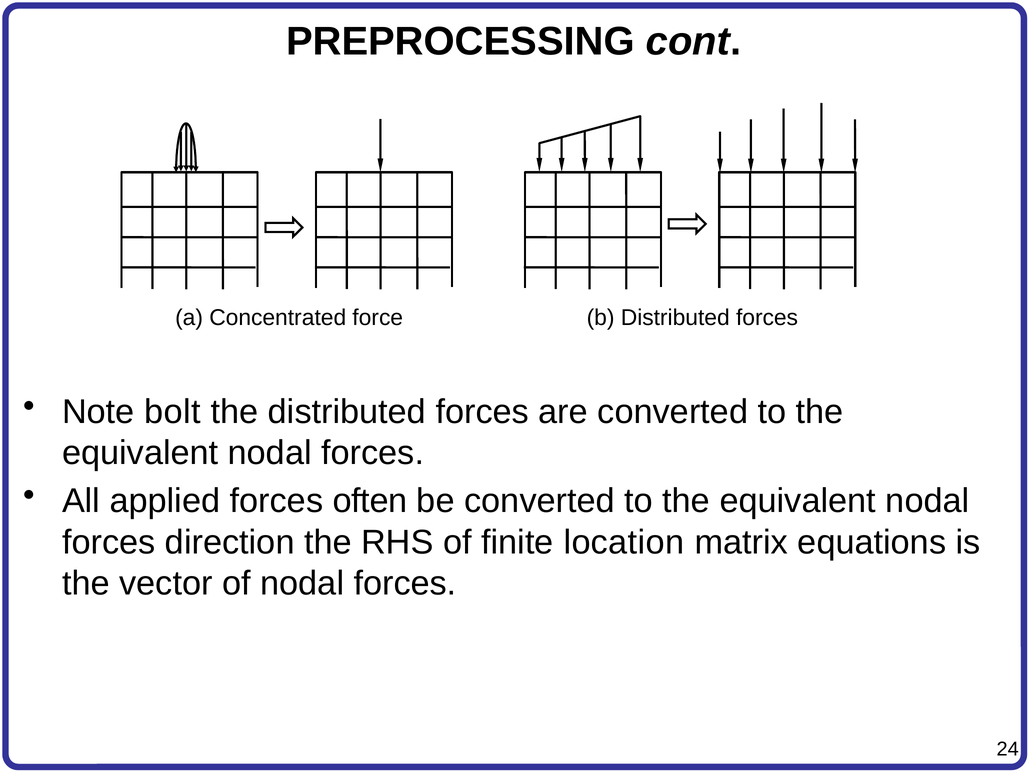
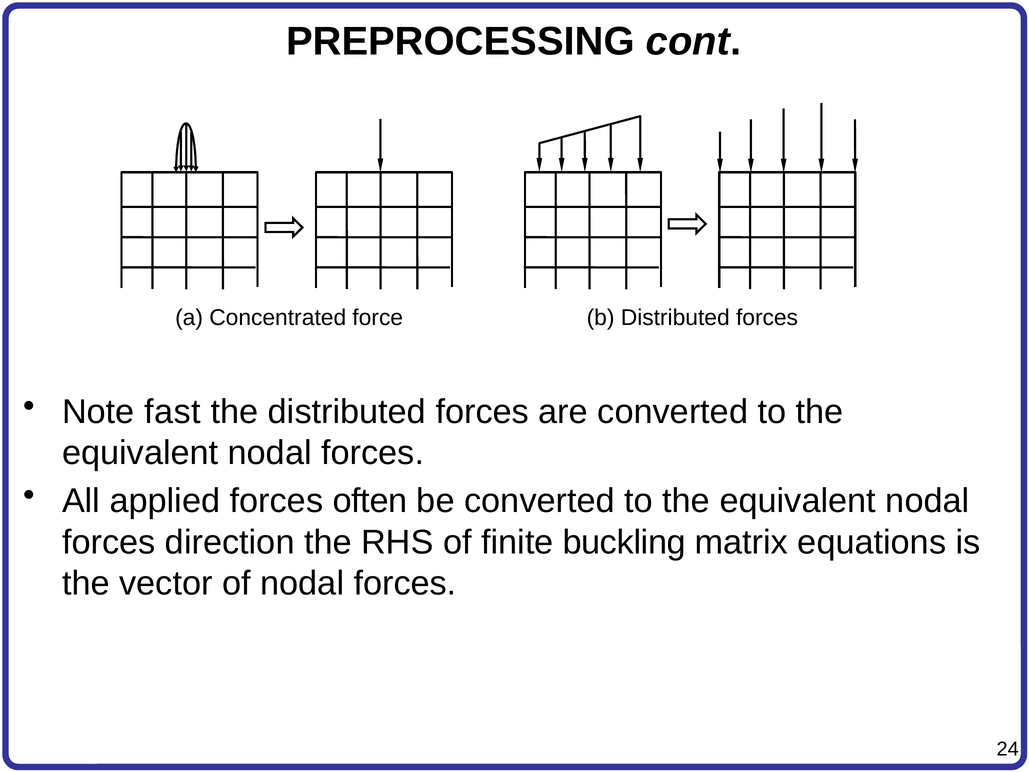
bolt: bolt -> fast (172, 412)
location: location -> buckling (624, 542)
